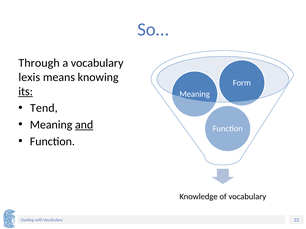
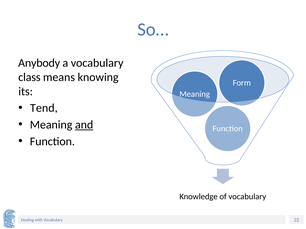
Through: Through -> Anybody (39, 63)
lexis: lexis -> class (29, 77)
its underline: present -> none (26, 92)
